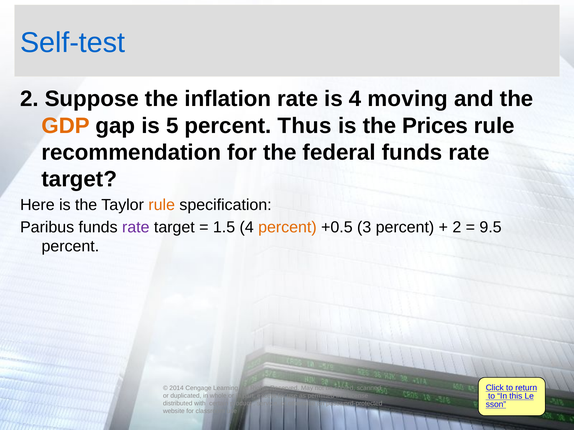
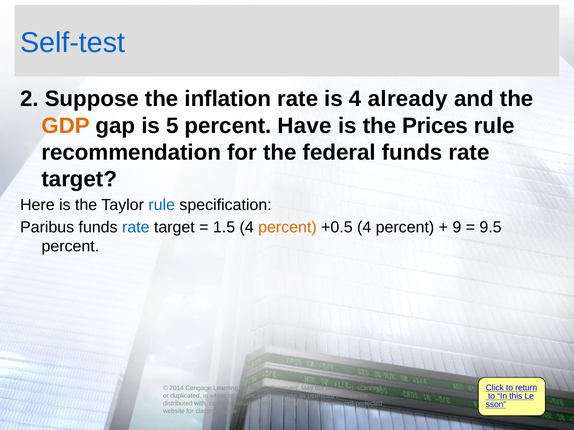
moving: moving -> already (408, 99)
Thus: Thus -> Have (305, 126)
rule colour: orange -> blue (162, 205)
rate colour: purple -> blue (136, 227)
+0.5 3: 3 -> 4 (364, 227)
2: 2 -> 9 (457, 227)
